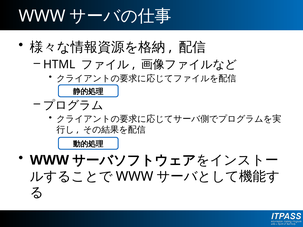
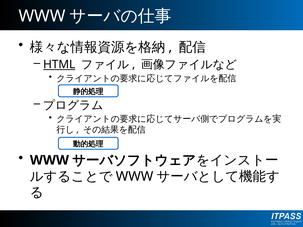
HTML underline: none -> present (59, 65)
